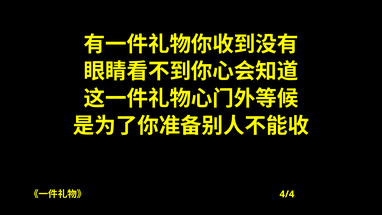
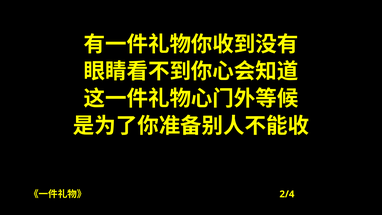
4/4: 4/4 -> 2/4 (287, 194)
